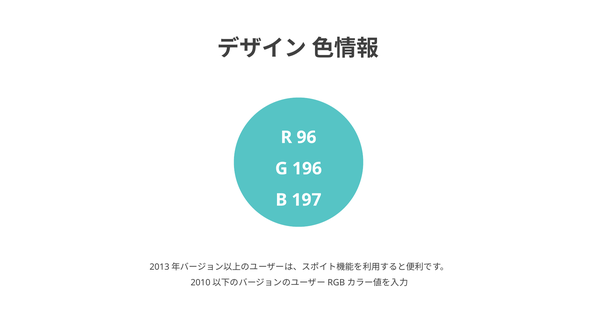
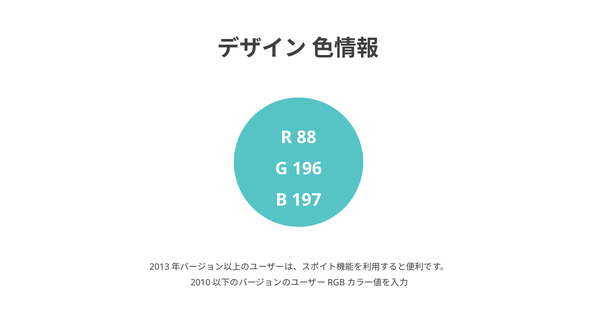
96: 96 -> 88 (306, 137)
